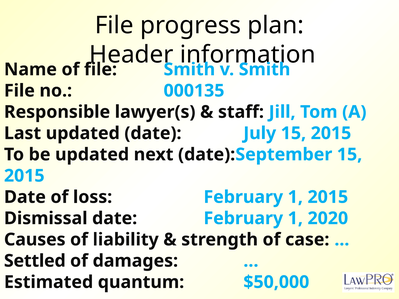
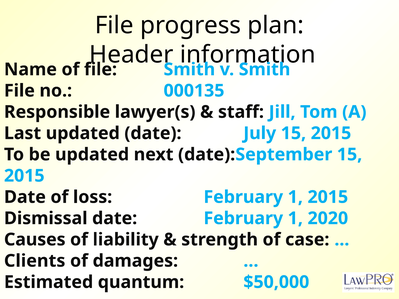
Settled: Settled -> Clients (35, 261)
